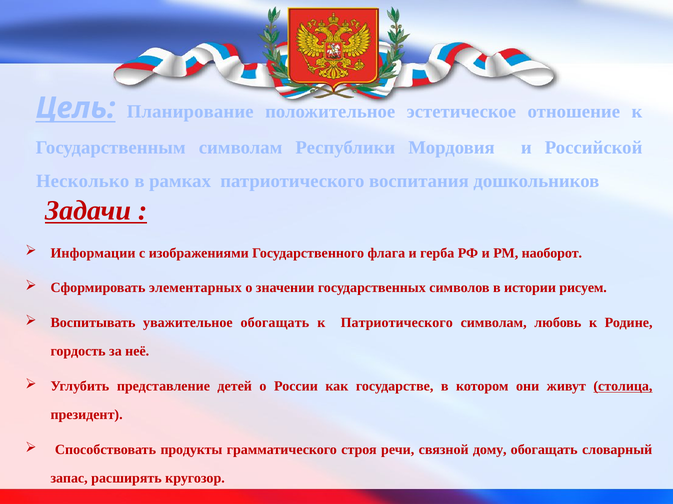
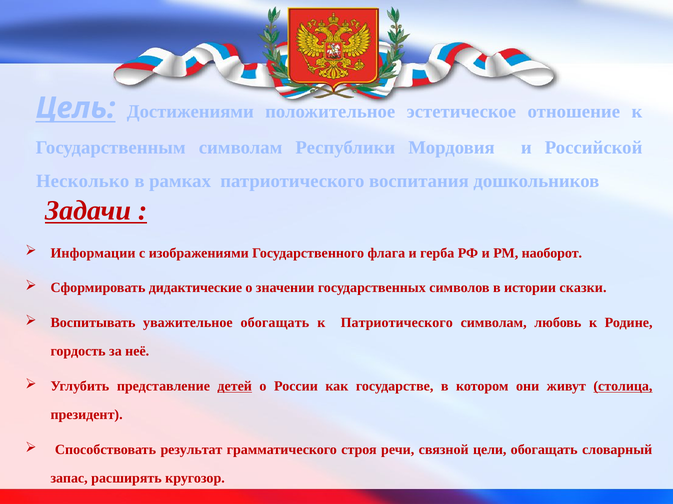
Планирование: Планирование -> Достижениями (190, 112)
элементарных: элементарных -> дидактические (195, 288)
рисуем: рисуем -> сказки (583, 288)
детей underline: none -> present (235, 387)
продукты: продукты -> результат (191, 450)
дому: дому -> цели (490, 450)
